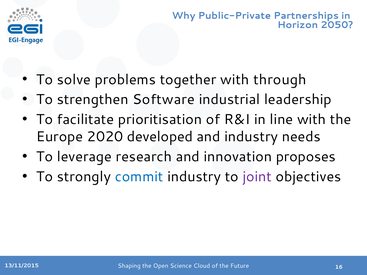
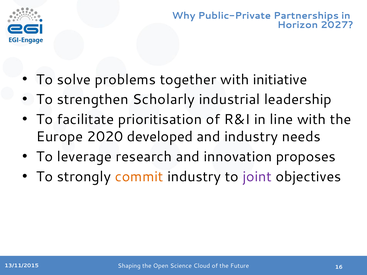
2050: 2050 -> 2027 (337, 25)
through: through -> initiative (280, 80)
Software: Software -> Scholarly (164, 100)
commit colour: blue -> orange (139, 177)
